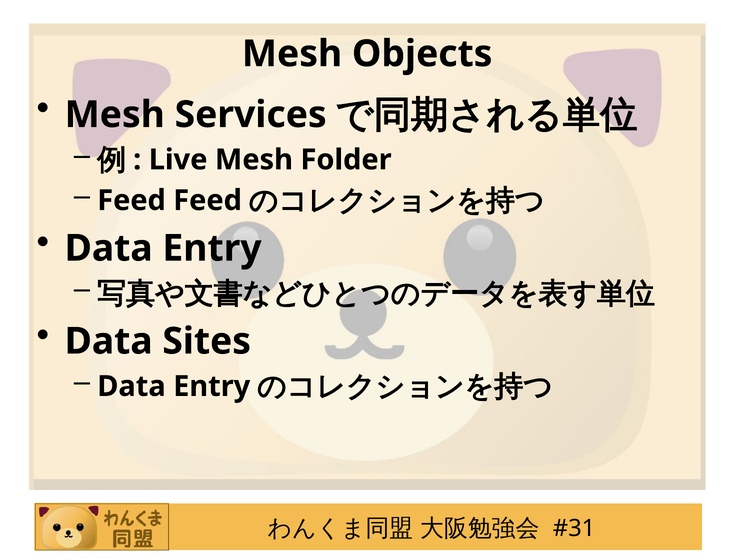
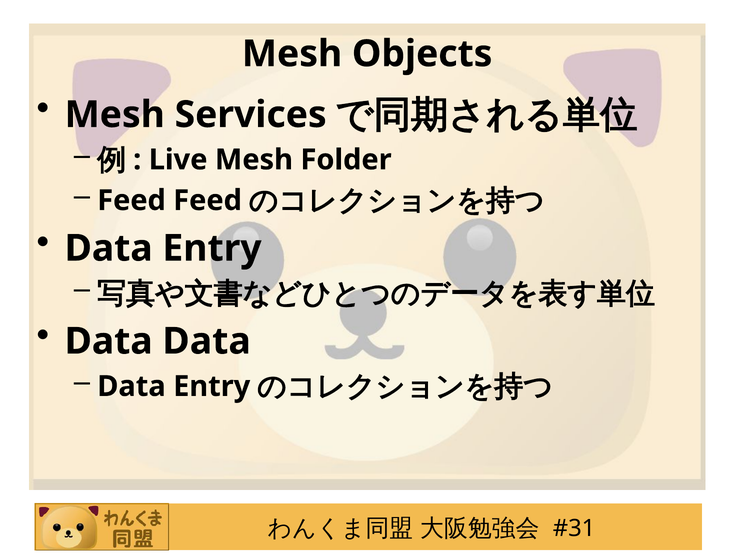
Data Sites: Sites -> Data (207, 341)
